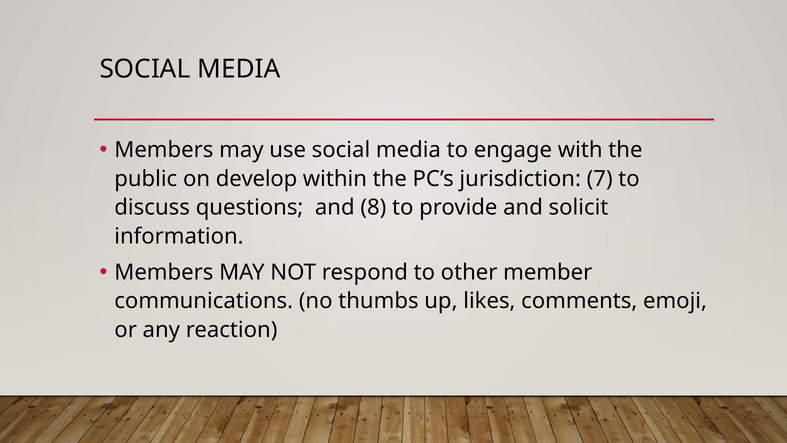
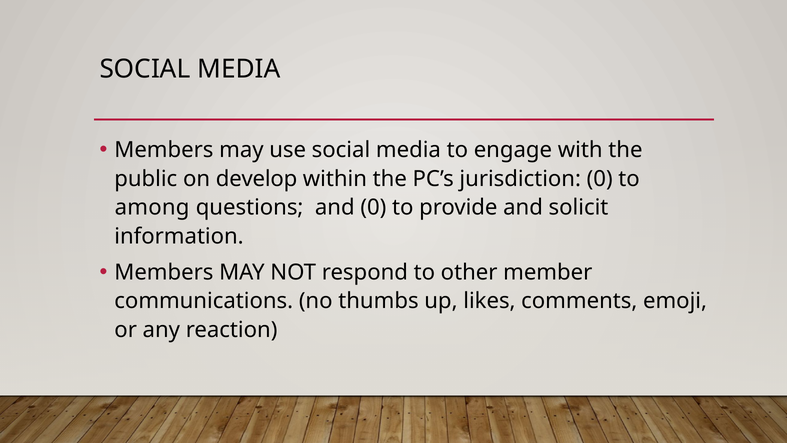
jurisdiction 7: 7 -> 0 (600, 179)
discuss: discuss -> among (152, 207)
and 8: 8 -> 0 (373, 207)
